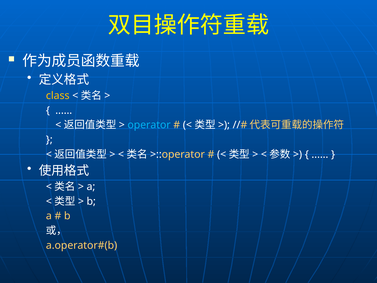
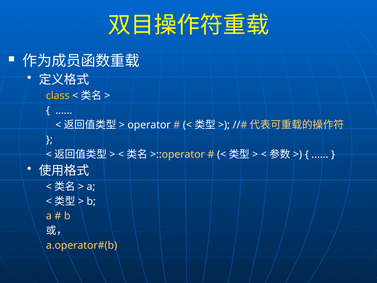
operator colour: light blue -> white (149, 125)
